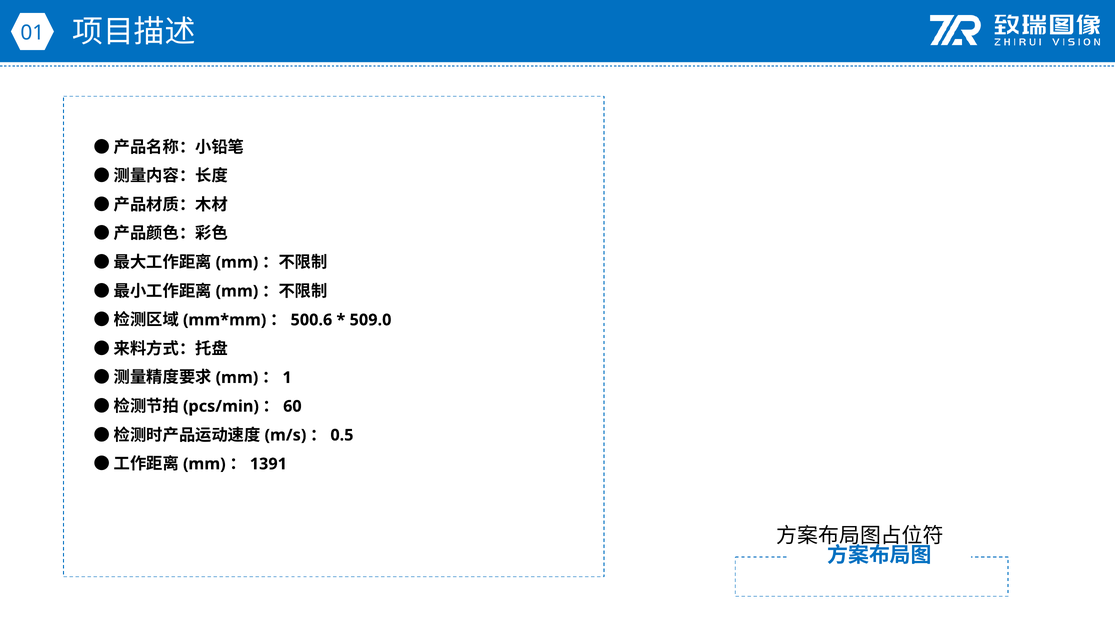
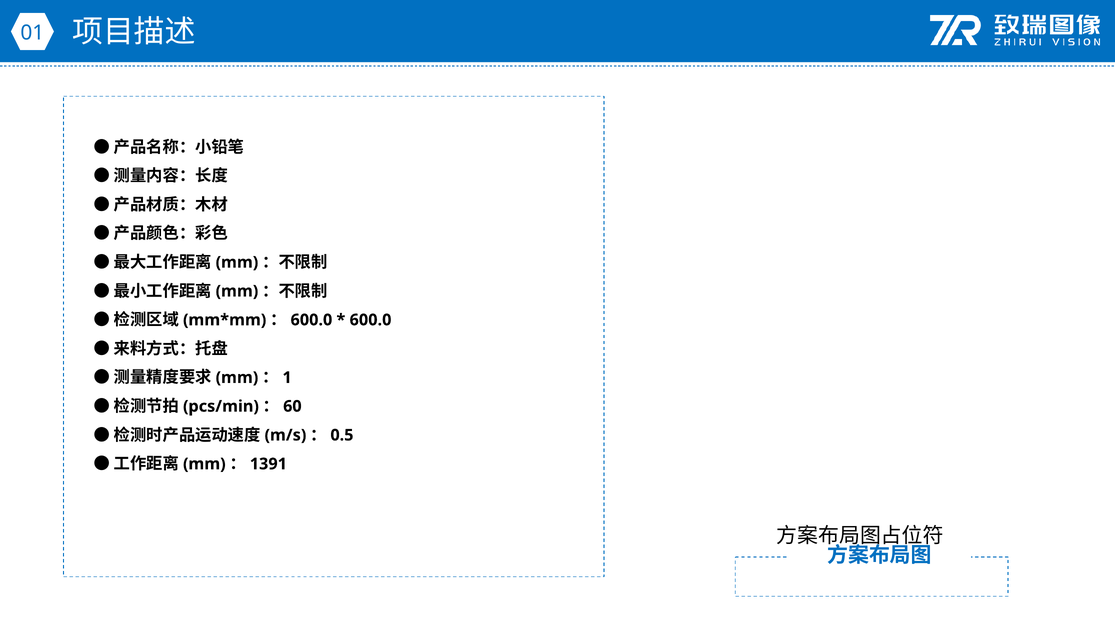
500.6: 500.6 -> 600.0 (311, 320)
509.0: 509.0 -> 600.0 (371, 320)
